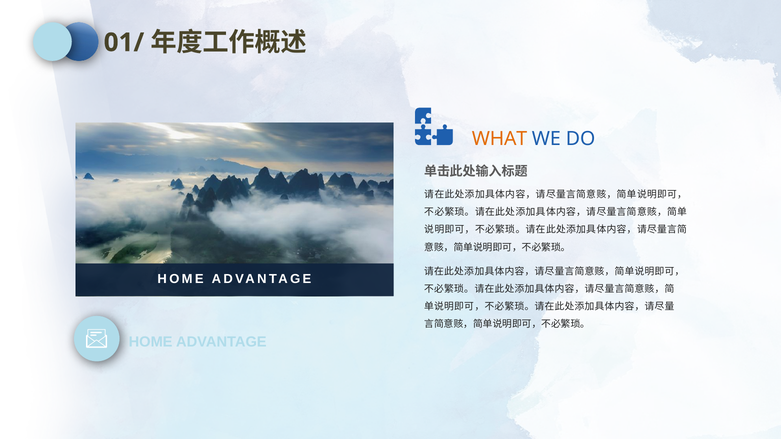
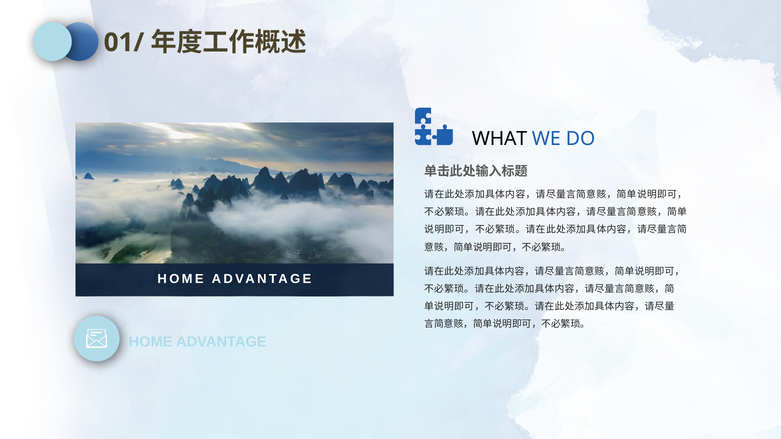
WHAT colour: orange -> black (500, 139)
